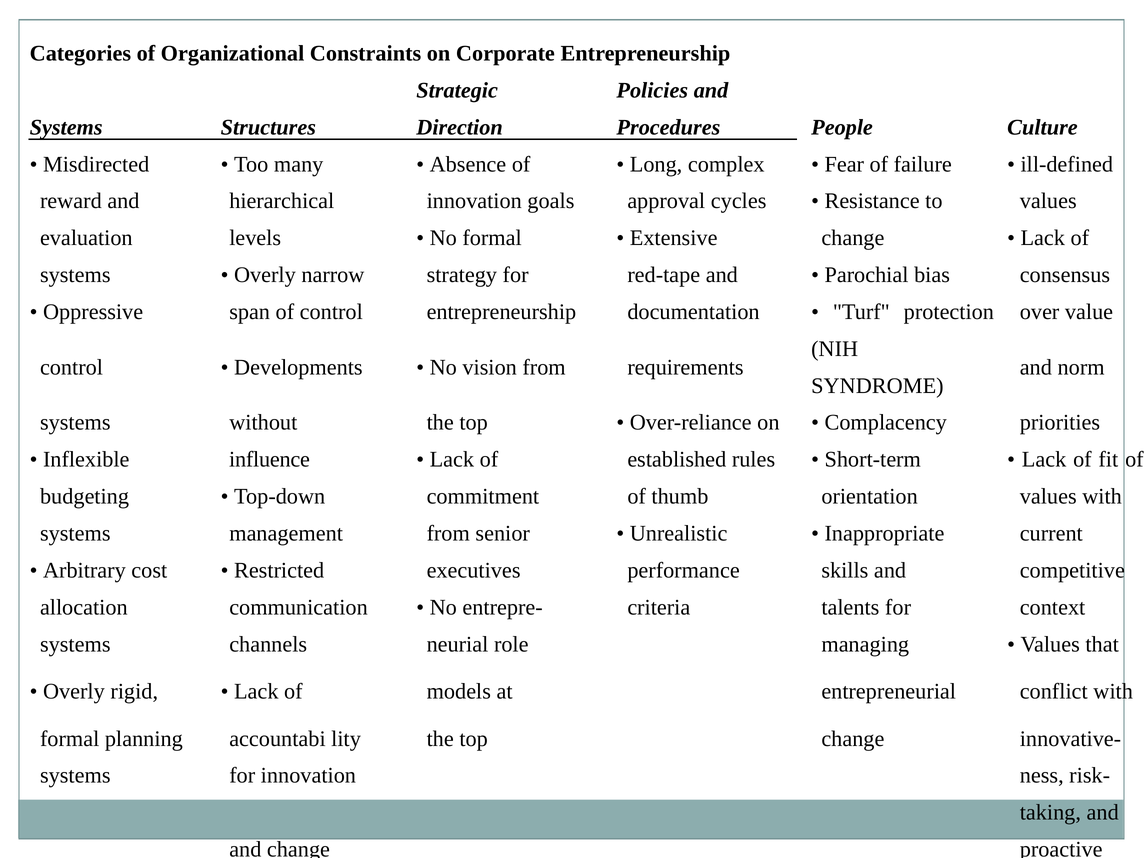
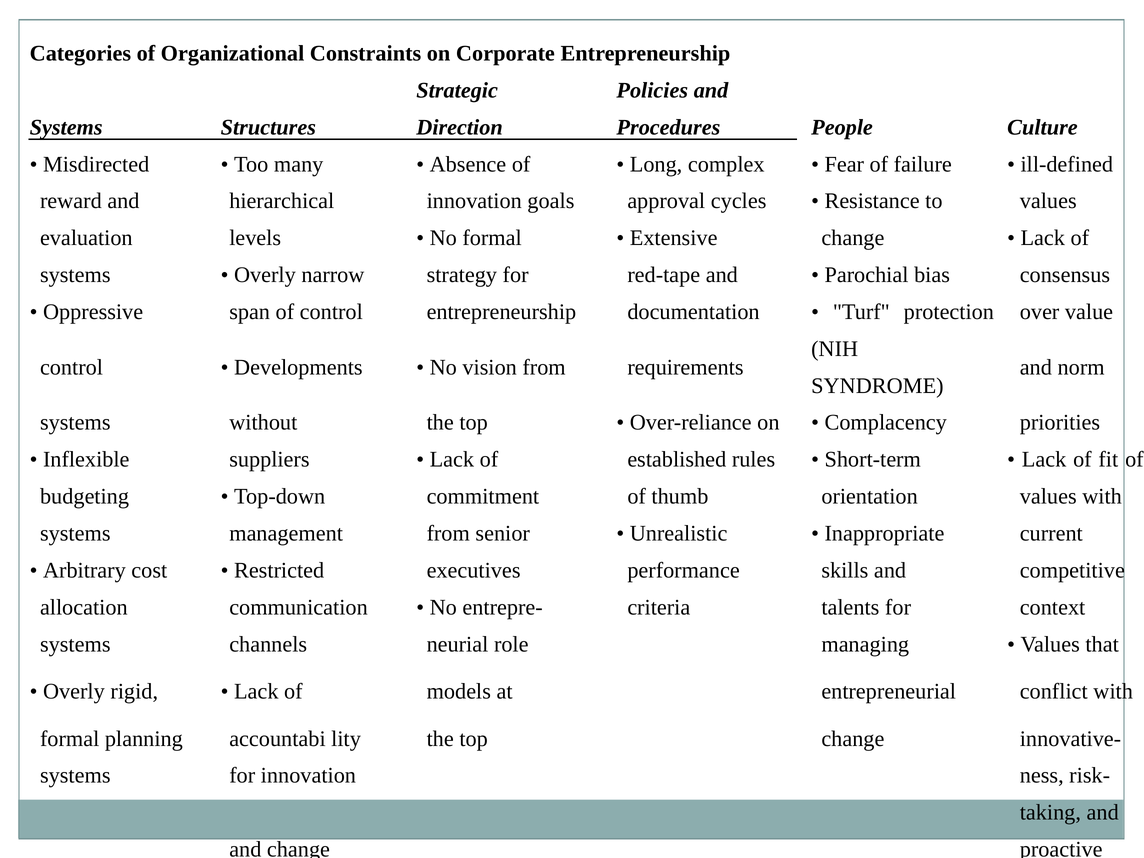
influence: influence -> suppliers (269, 460)
